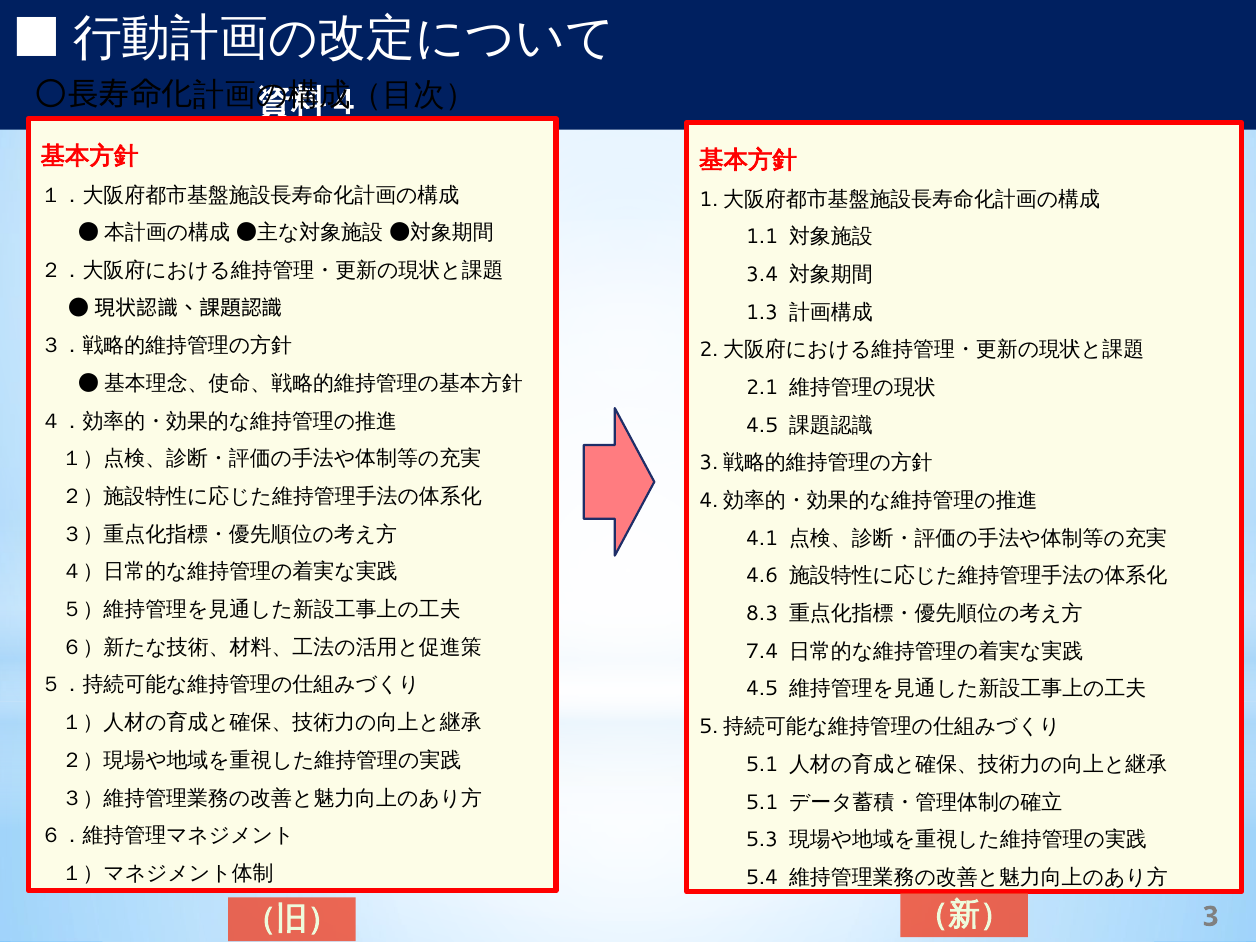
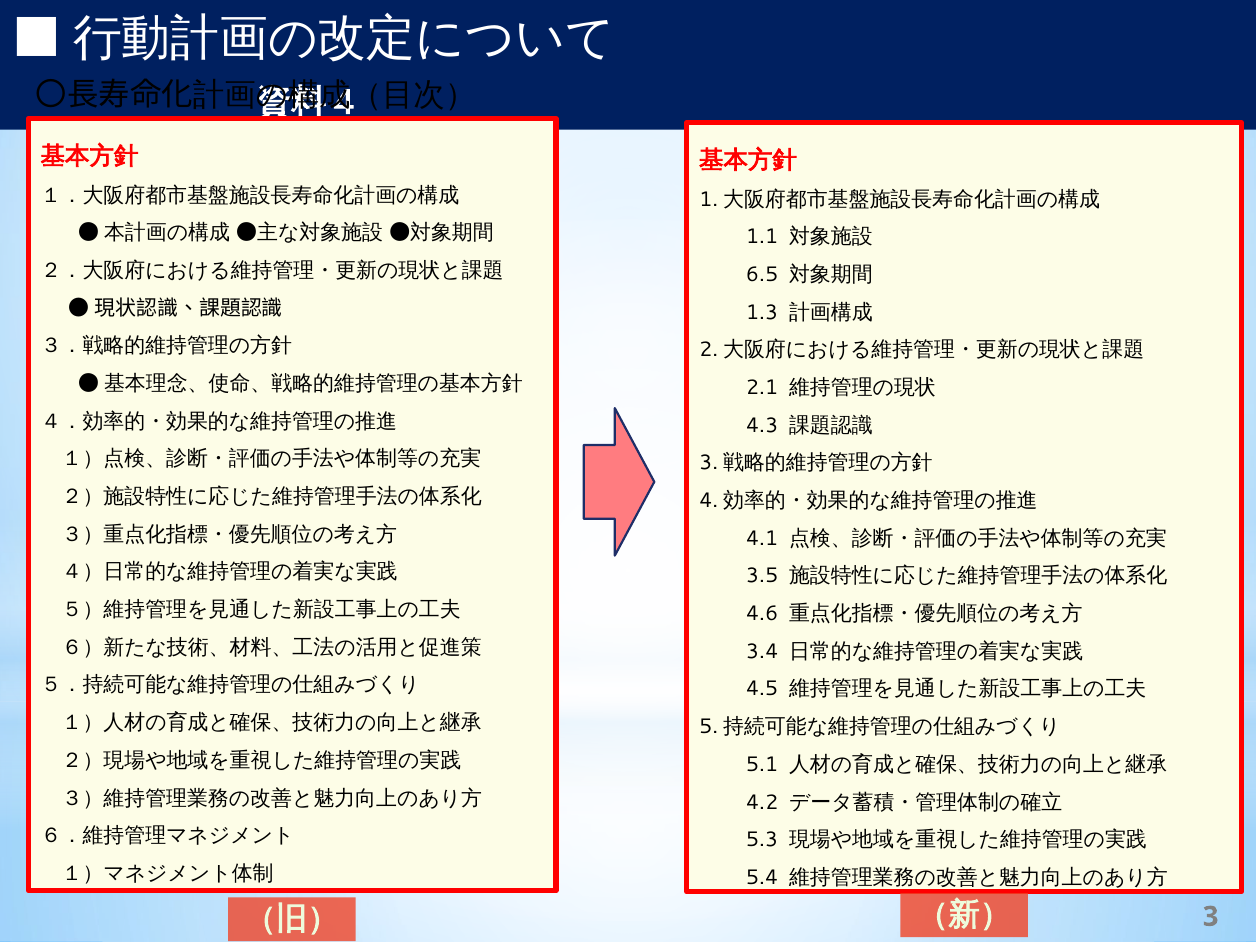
3.4: 3.4 -> 6.5 (762, 275)
4.5: 4.5 -> 4.3 (762, 425)
4.6: 4.6 -> 3.5 (762, 576)
8.3: 8.3 -> 4.6 (762, 614)
7.4: 7.4 -> 3.4 (762, 651)
5.1: 5.1 -> 4.2 (762, 802)
